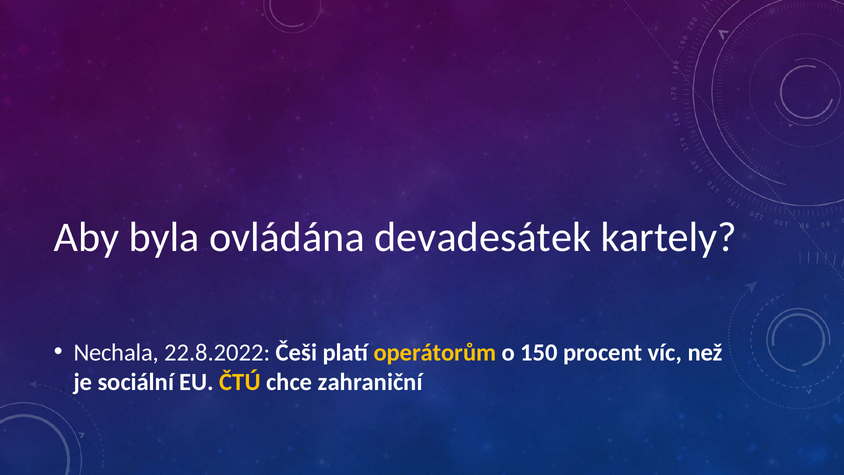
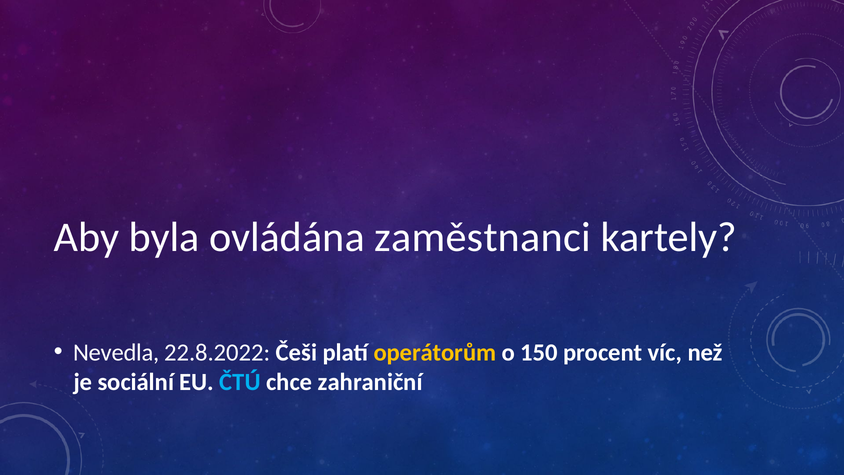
devadesátek: devadesátek -> zaměstnanci (483, 237)
Nechala: Nechala -> Nevedla (116, 352)
ČTÚ colour: yellow -> light blue (240, 382)
